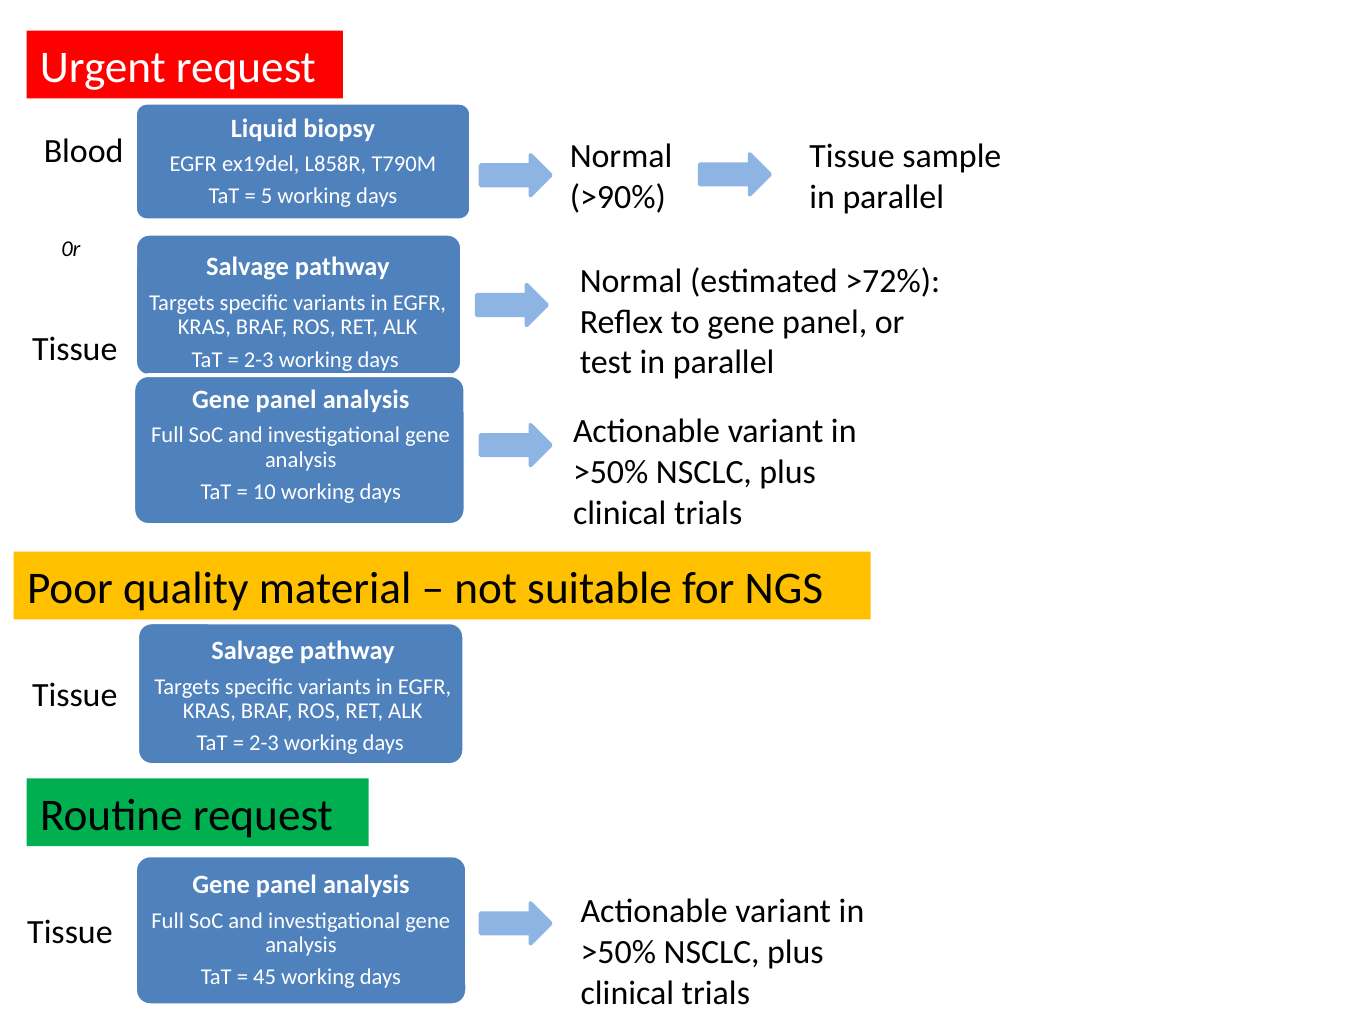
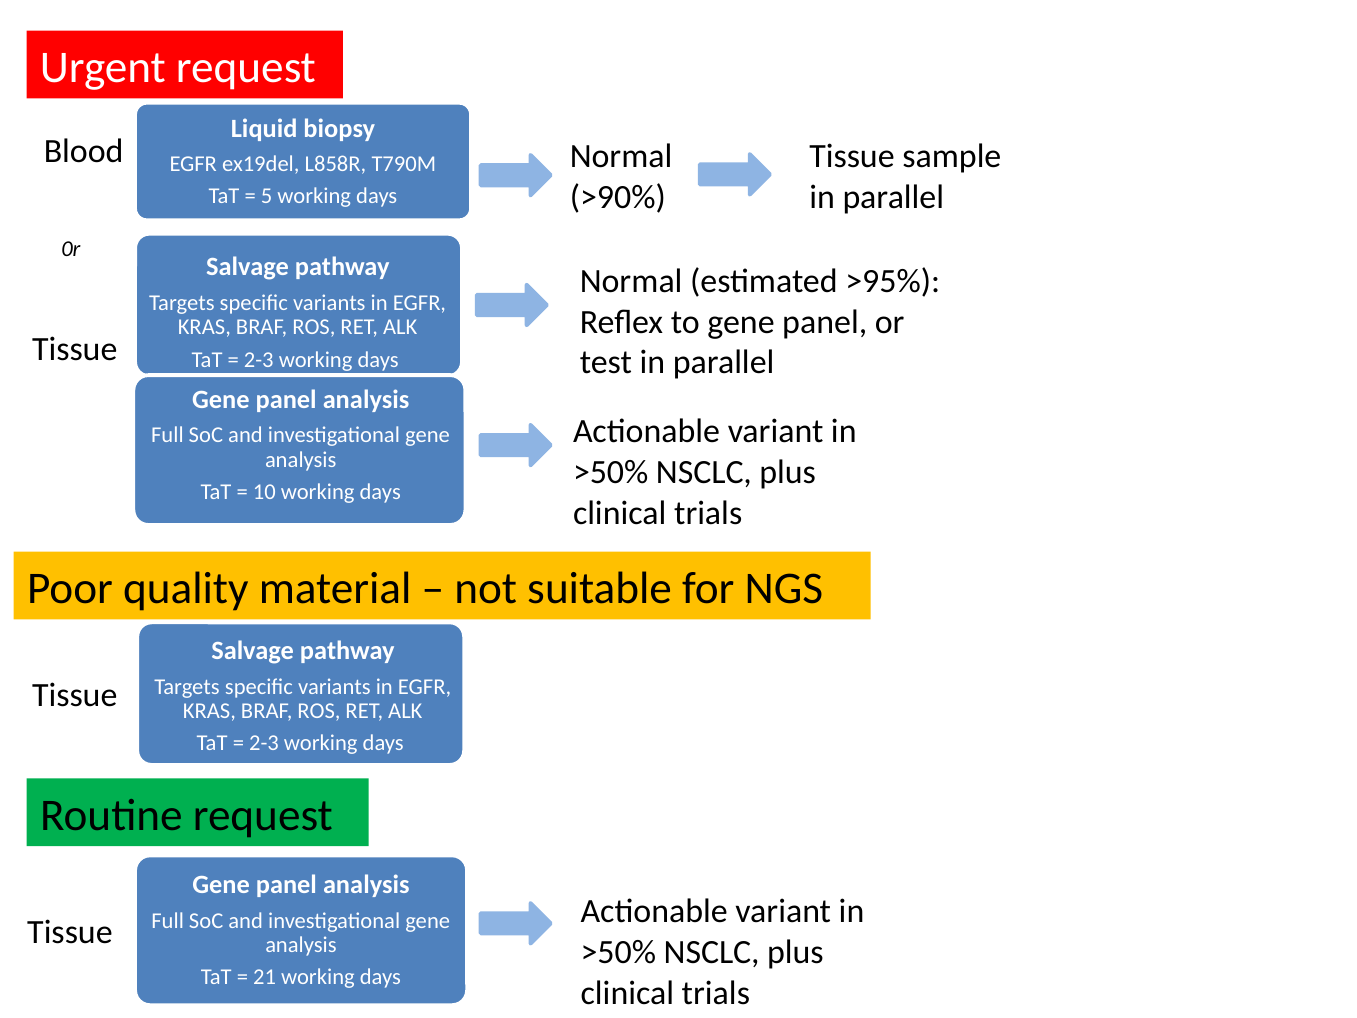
>72%: >72% -> >95% (893, 281)
45: 45 -> 21 (265, 977)
